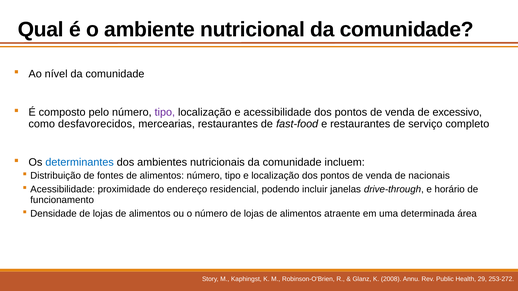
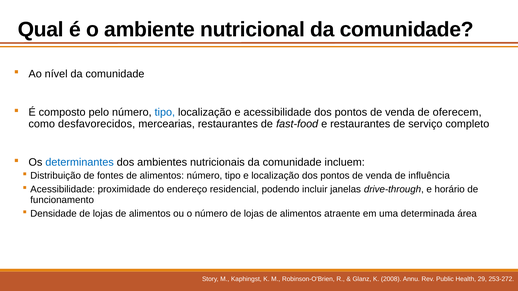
tipo colour: purple -> blue (165, 113)
excessivo: excessivo -> oferecem (457, 113)
nacionais: nacionais -> influência (429, 176)
